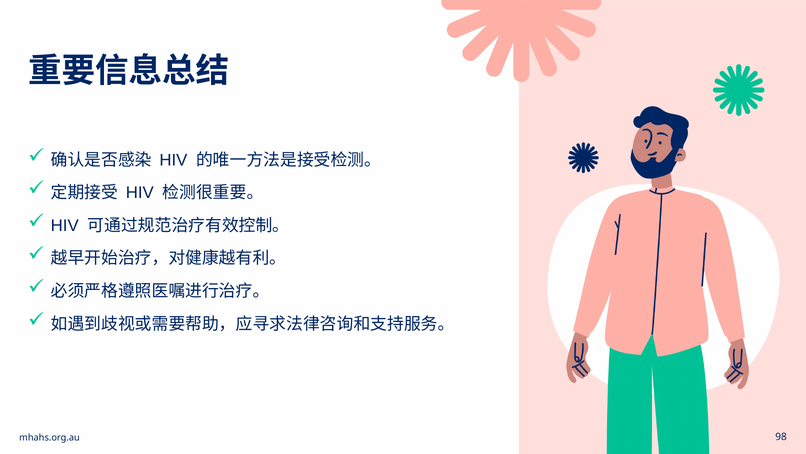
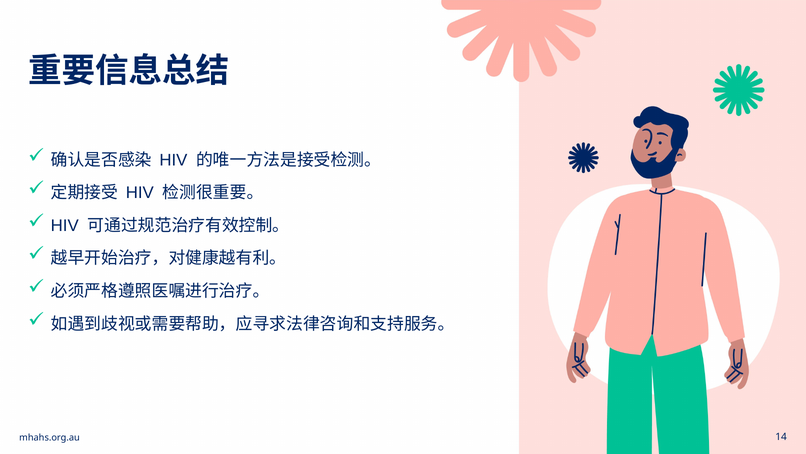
98: 98 -> 14 (781, 436)
